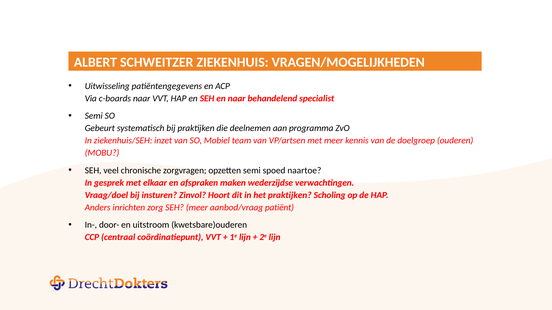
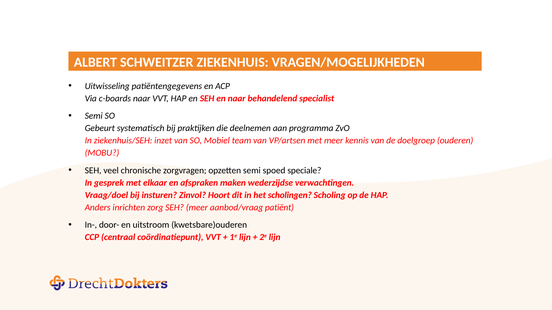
naartoe: naartoe -> speciale (304, 171)
het praktijken: praktijken -> scholingen (290, 195)
